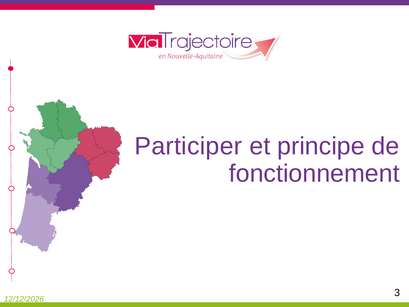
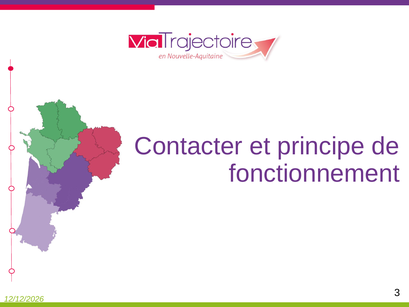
Participer: Participer -> Contacter (188, 146)
